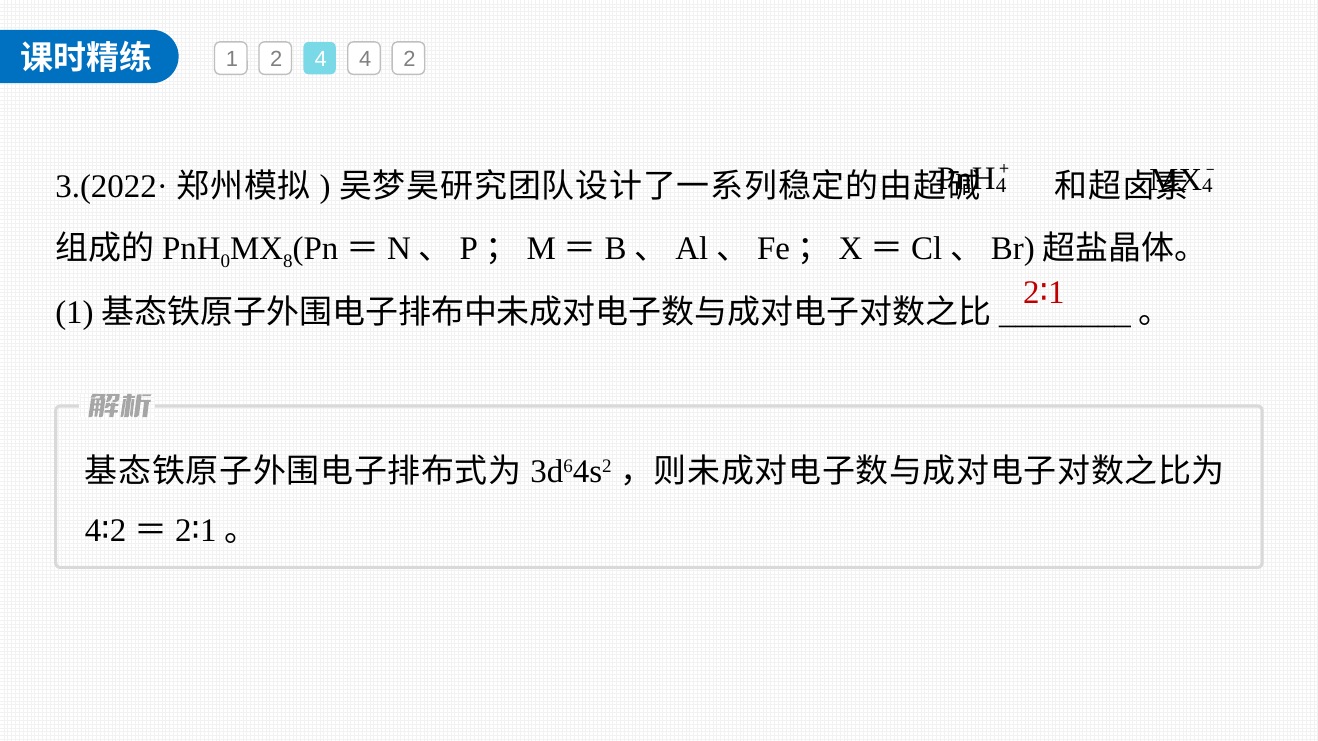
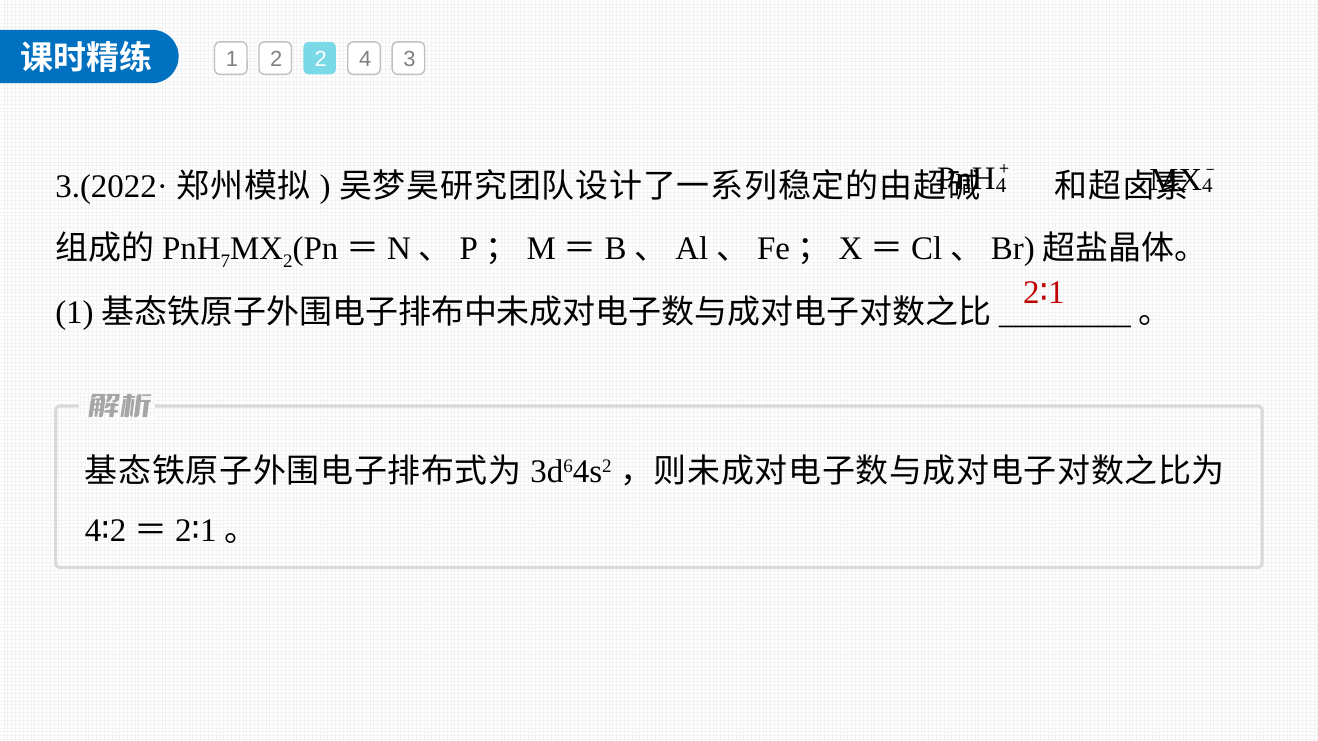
2 4: 4 -> 2 (321, 60)
4 2: 2 -> 3 (410, 60)
0: 0 -> 7 (225, 261)
8: 8 -> 2 (288, 261)
